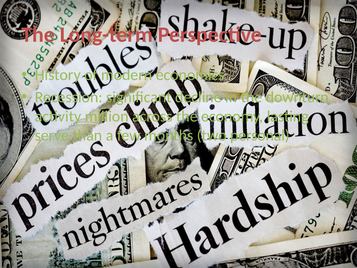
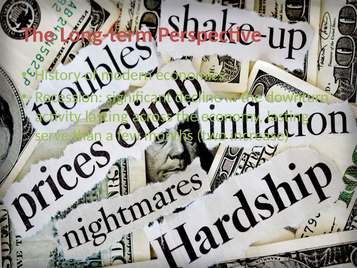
activity million: million -> lasting (107, 116)
personal: personal -> increase (260, 135)
